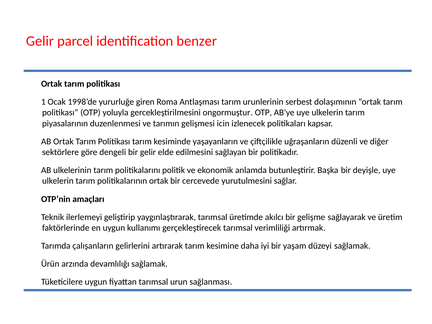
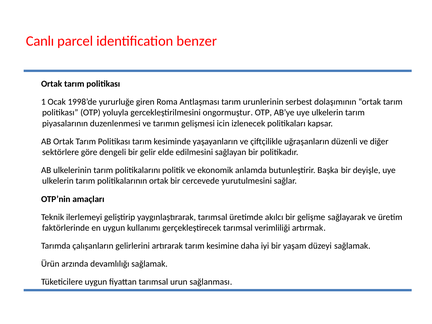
Gelir: Gelir -> Canlı (40, 41)
